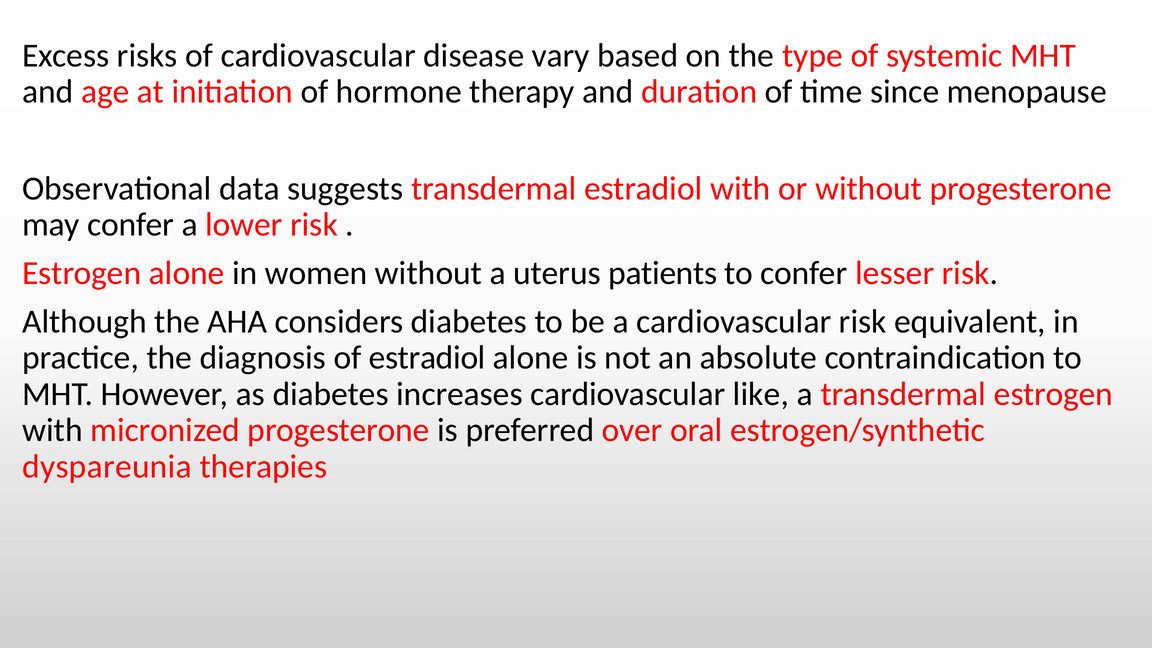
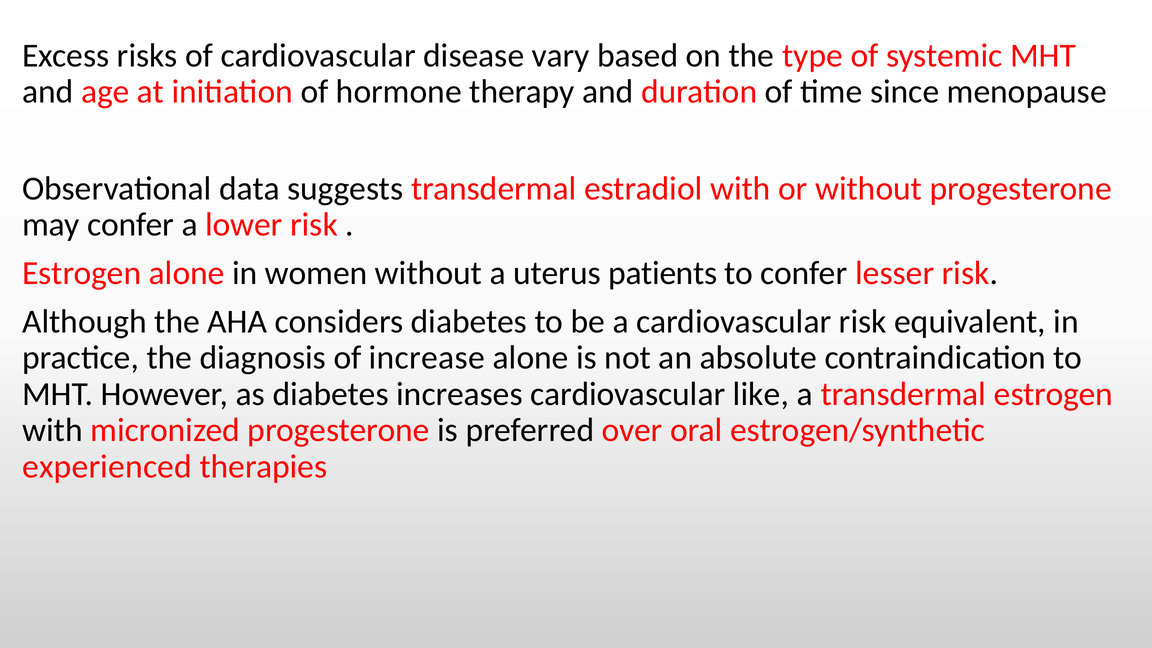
of estradiol: estradiol -> increase (427, 358)
dyspareunia: dyspareunia -> experienced (107, 467)
